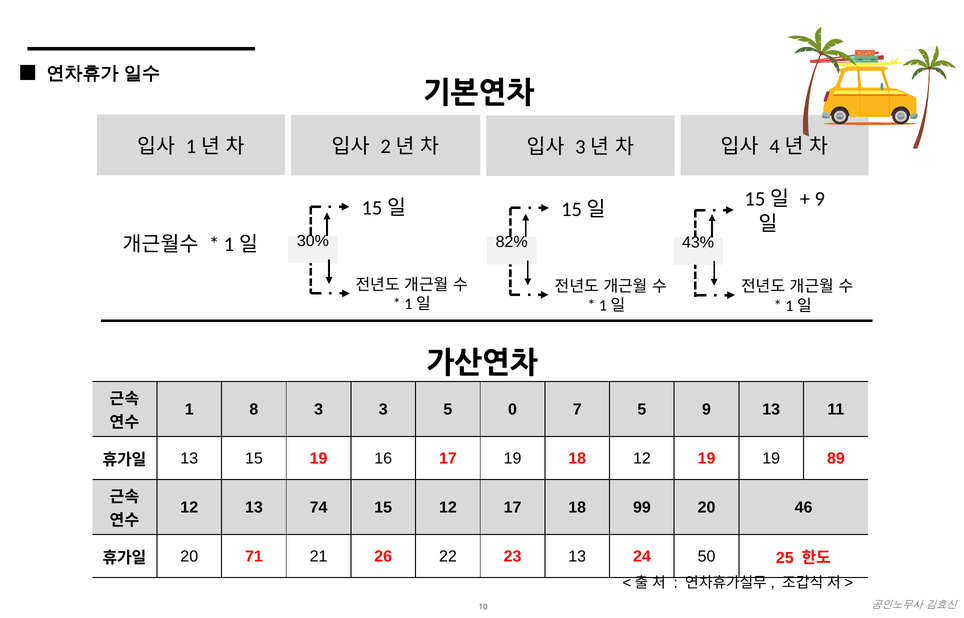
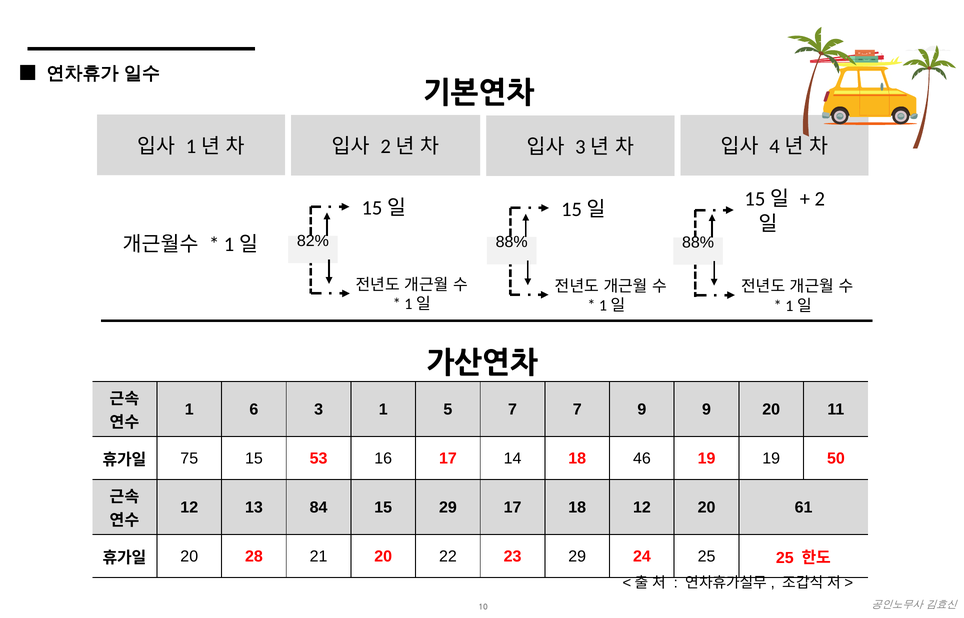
9: 9 -> 2 (820, 199)
30%: 30% -> 82% (313, 241)
82%: 82% -> 88% (512, 242)
43%: 43% -> 88% (698, 243)
8: 8 -> 6 (254, 409)
3 3: 3 -> 1 (383, 409)
5 0: 0 -> 7 (513, 409)
7 5: 5 -> 9 (642, 409)
9 13: 13 -> 20 (771, 409)
13: 13 -> 75 (189, 458)
15 19: 19 -> 53 (319, 458)
17 19: 19 -> 14 (513, 458)
18 12: 12 -> 46 (642, 458)
89: 89 -> 50 (836, 458)
74: 74 -> 84 (319, 507)
15 12: 12 -> 29 (448, 507)
18 99: 99 -> 12 (642, 507)
46: 46 -> 61 (804, 507)
71: 71 -> 28 (254, 556)
21 26: 26 -> 20 (383, 556)
23 13: 13 -> 29 (577, 556)
24 50: 50 -> 25 (707, 556)
